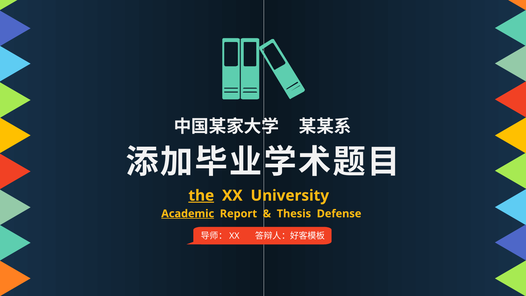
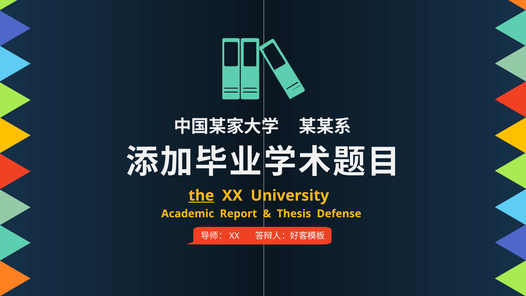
Academic underline: present -> none (188, 214)
